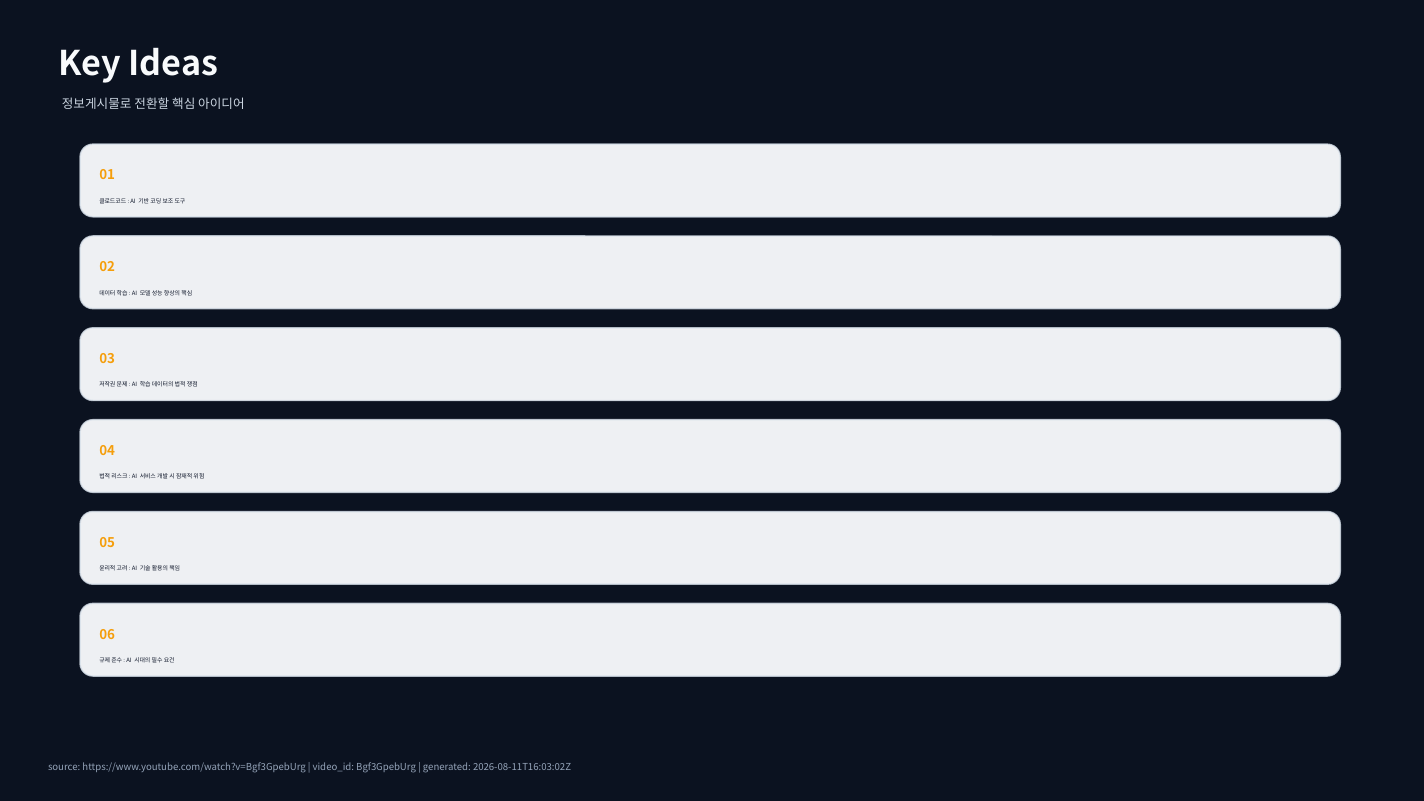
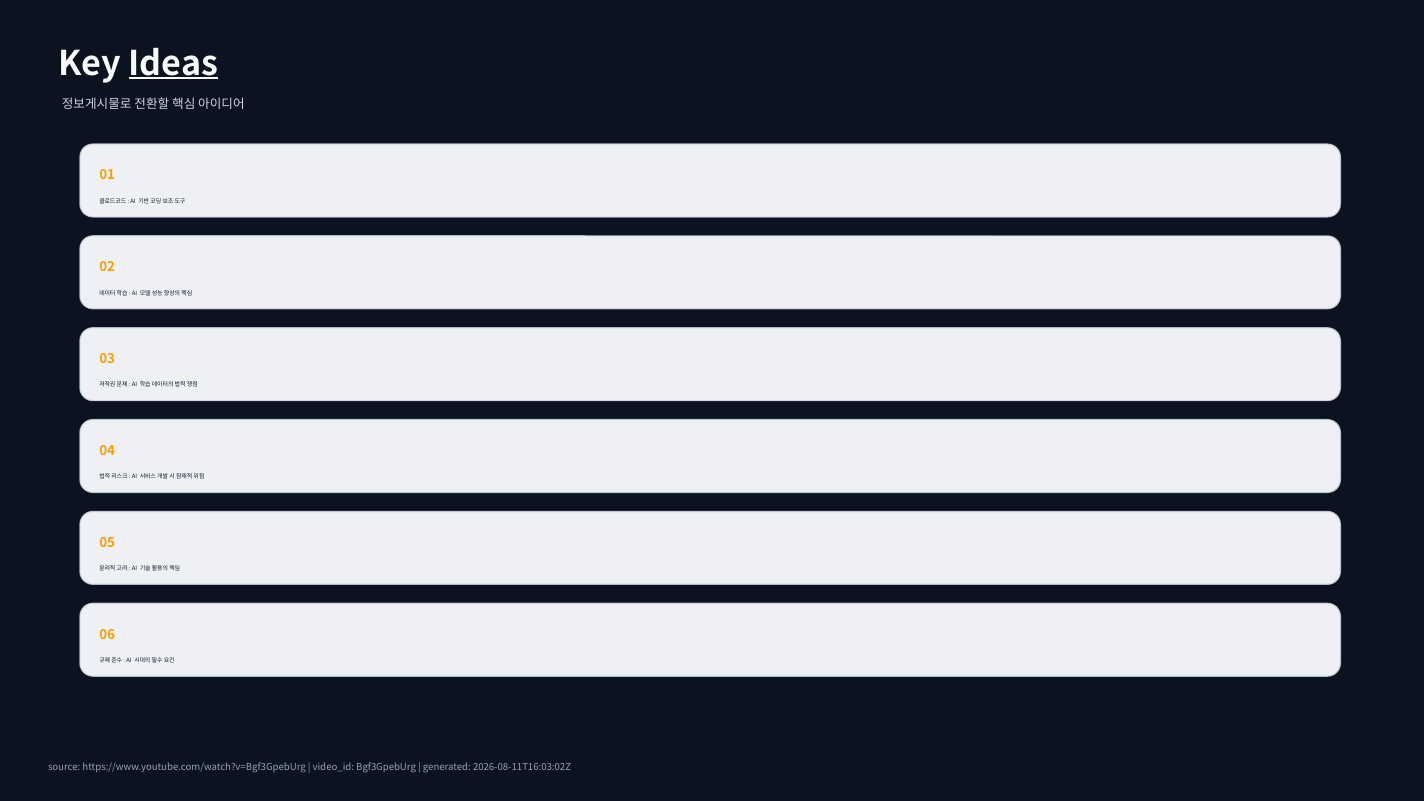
Ideas underline: none -> present (173, 64)
